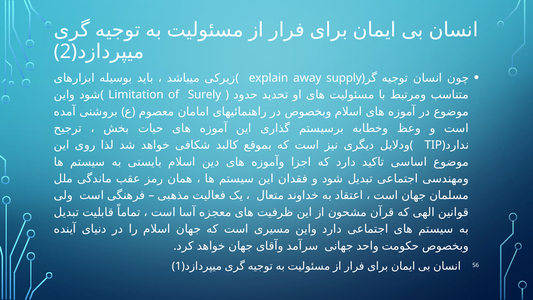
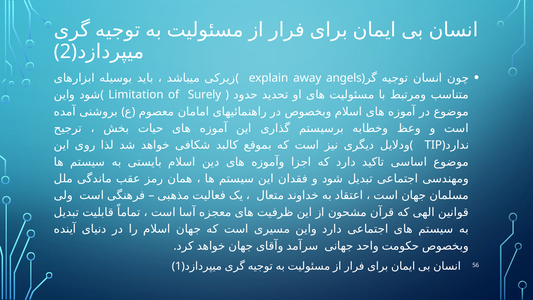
supply: supply -> angels (344, 78)
